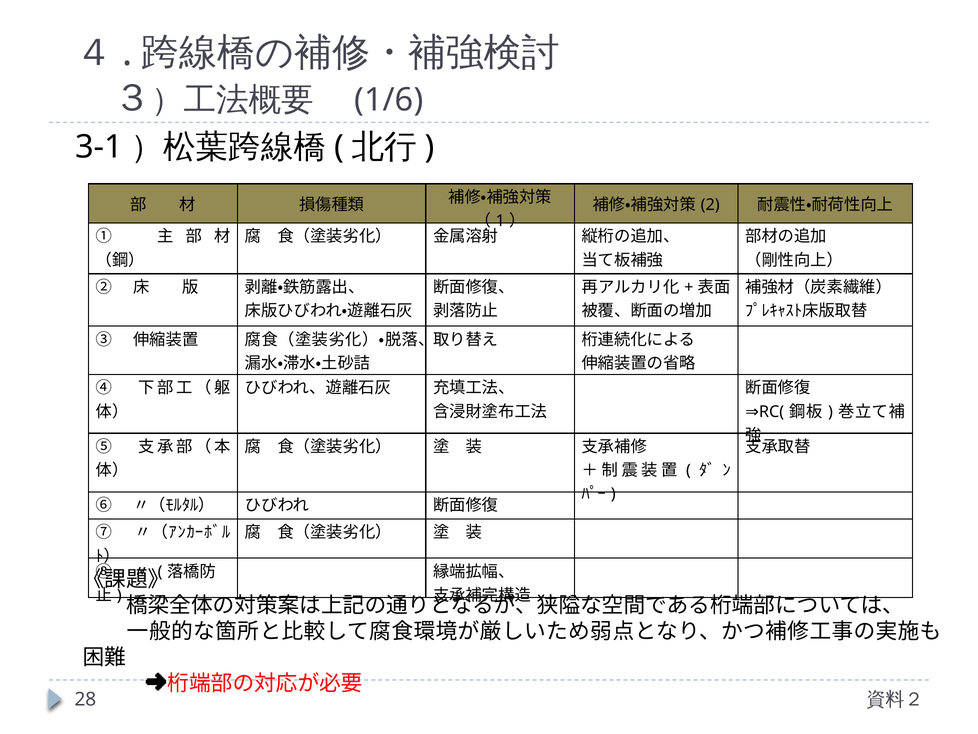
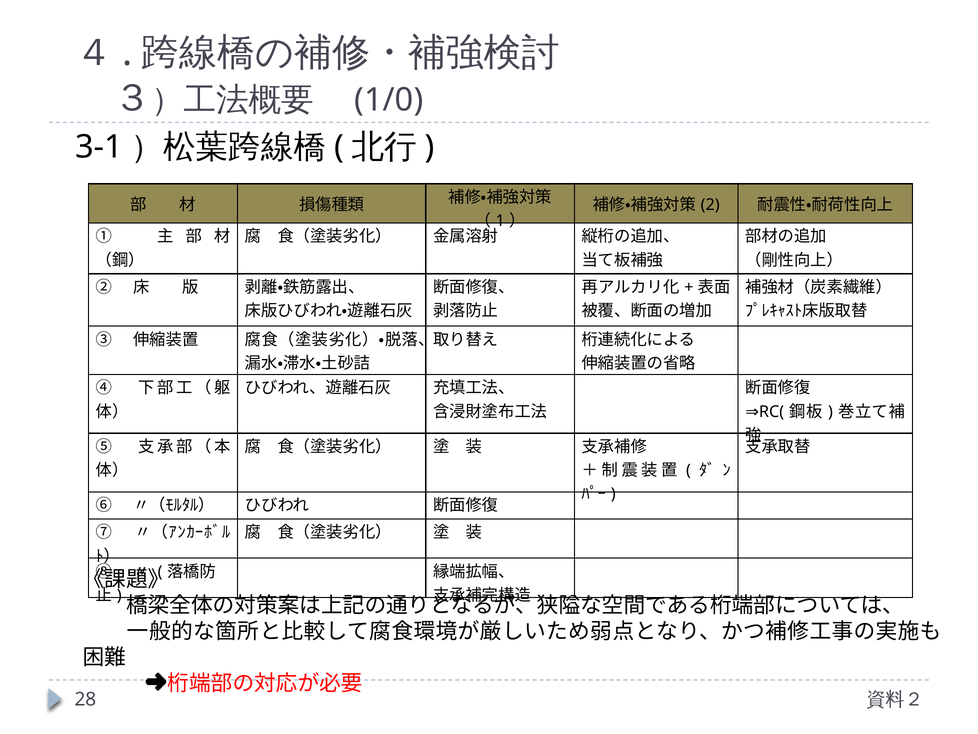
1/6: 1/6 -> 1/0 (389, 100)
